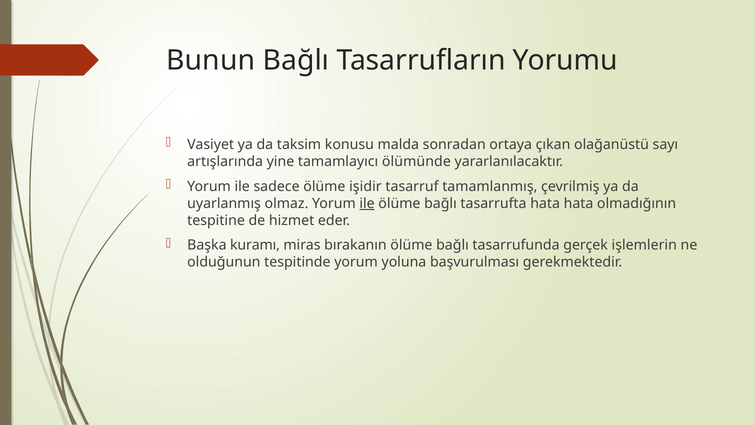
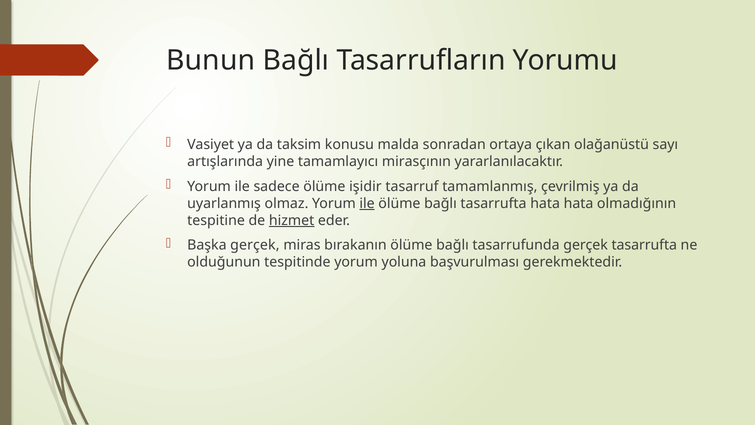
ölümünde: ölümünde -> mirasçının (416, 161)
hizmet underline: none -> present (292, 220)
Başka kuramı: kuramı -> gerçek (255, 245)
gerçek işlemlerin: işlemlerin -> tasarrufta (644, 245)
